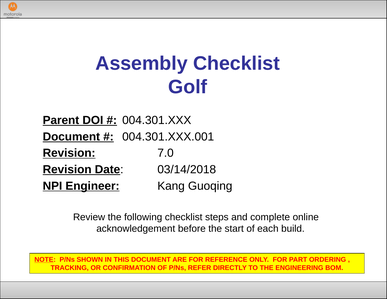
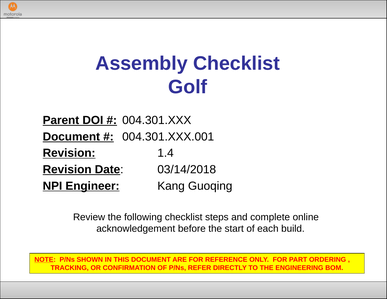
7.0: 7.0 -> 1.4 (166, 153)
